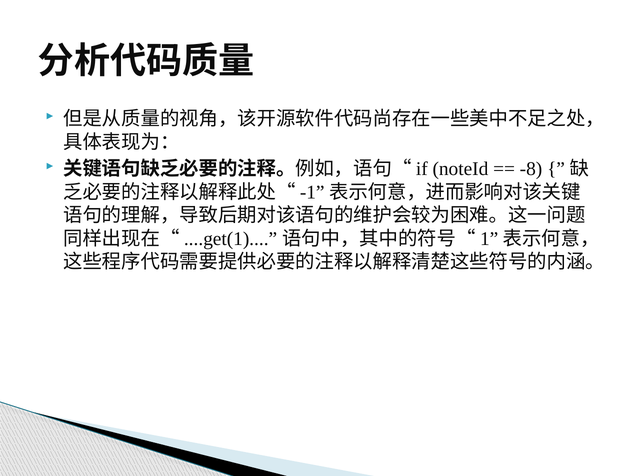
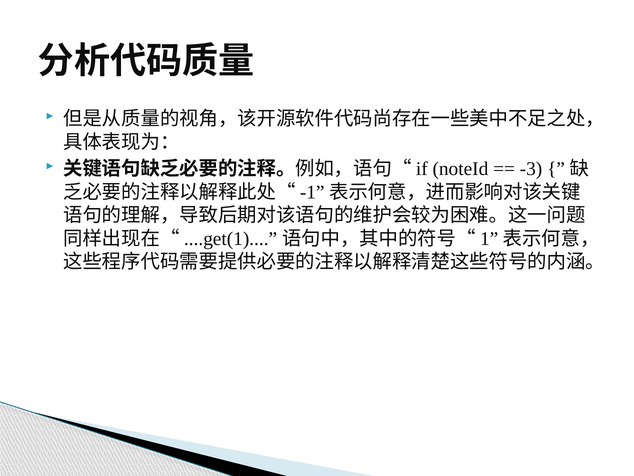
-8: -8 -> -3 (531, 169)
